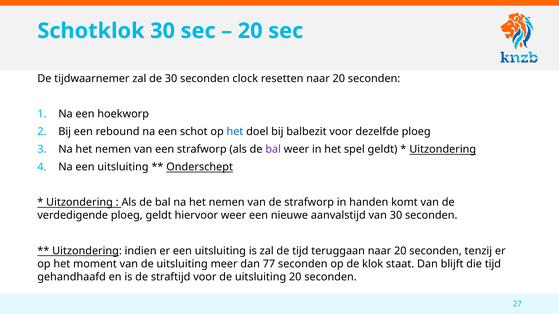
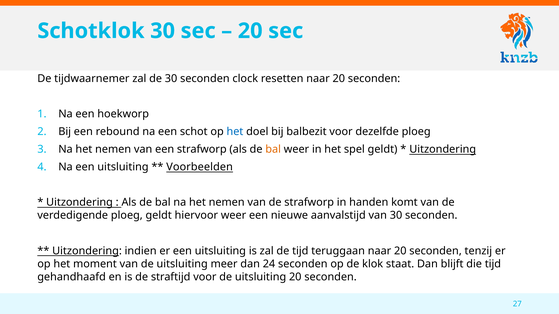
bal colour: purple -> orange (273, 149)
Onderschept: Onderschept -> Voorbeelden (200, 167)
77: 77 -> 24 (269, 264)
